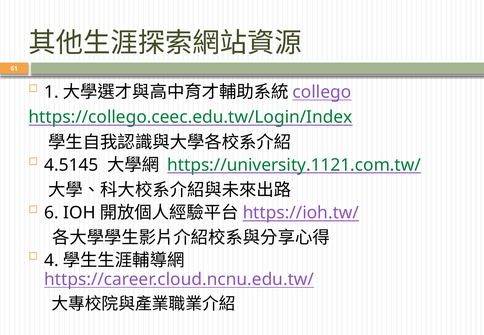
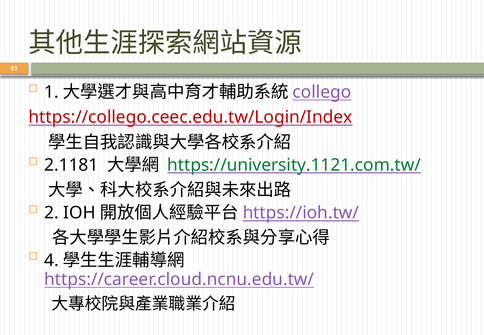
https://collego.ceec.edu.tw/Login/Index colour: green -> red (191, 117)
4.5145: 4.5145 -> 2.1181 (71, 165)
6: 6 -> 2 (52, 213)
